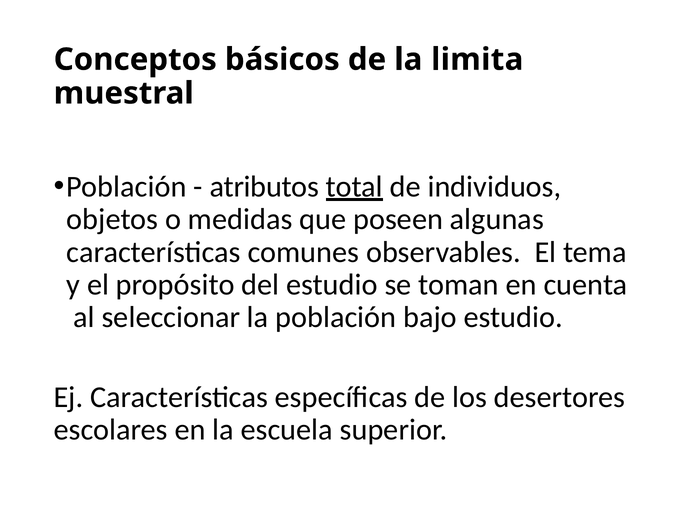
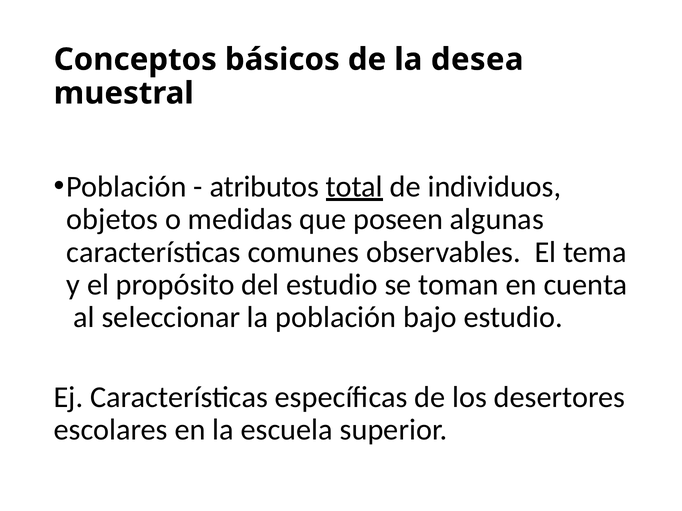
limita: limita -> desea (477, 60)
